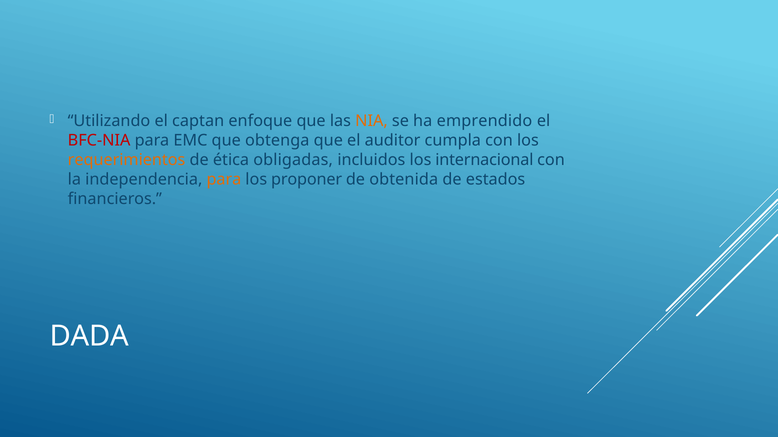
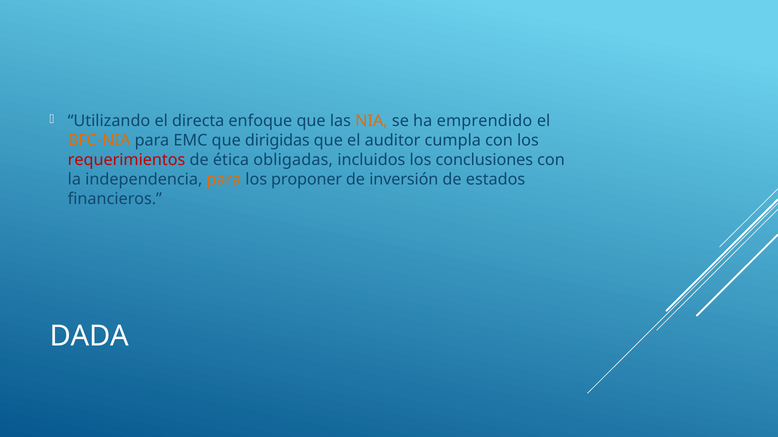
captan: captan -> directa (198, 121)
BFC-NIA colour: red -> orange (99, 141)
obtenga: obtenga -> dirigidas (277, 141)
requerimientos colour: orange -> red (127, 160)
internacional: internacional -> conclusiones (484, 160)
obtenida: obtenida -> inversión (404, 180)
